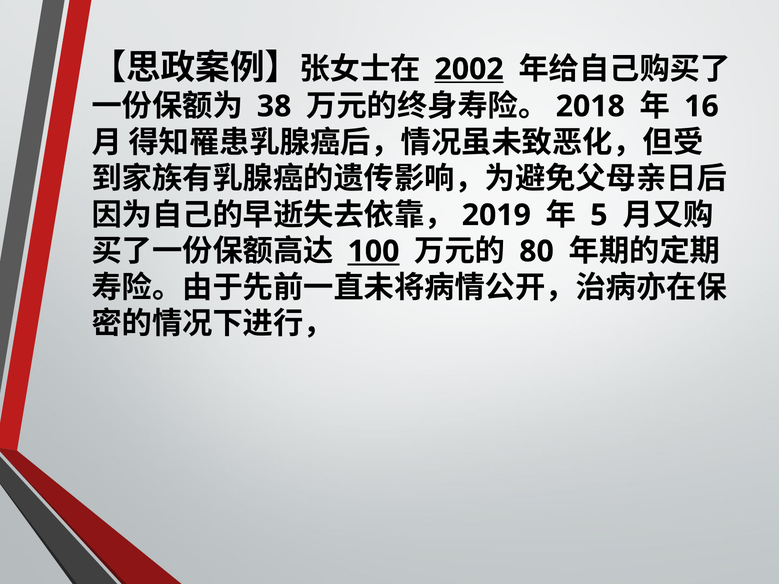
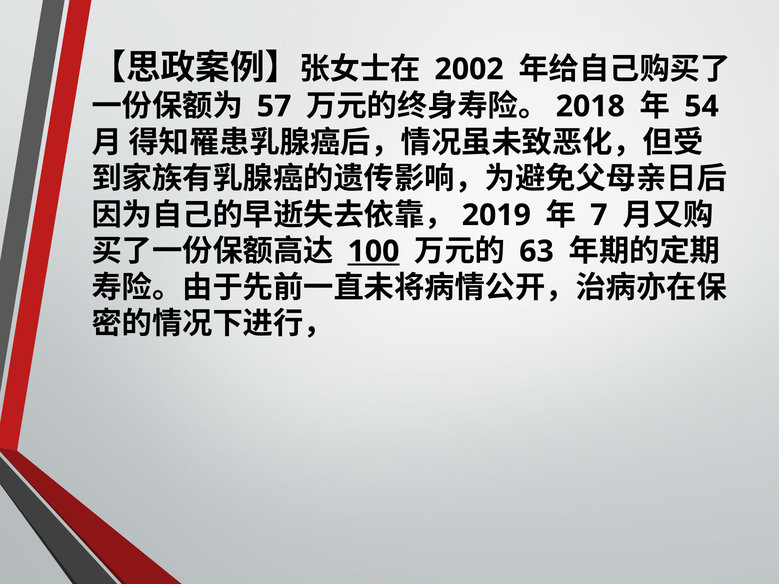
2002 underline: present -> none (469, 69)
38: 38 -> 57 (274, 106)
16: 16 -> 54 (701, 106)
5: 5 -> 7 (599, 215)
80: 80 -> 63 (537, 251)
